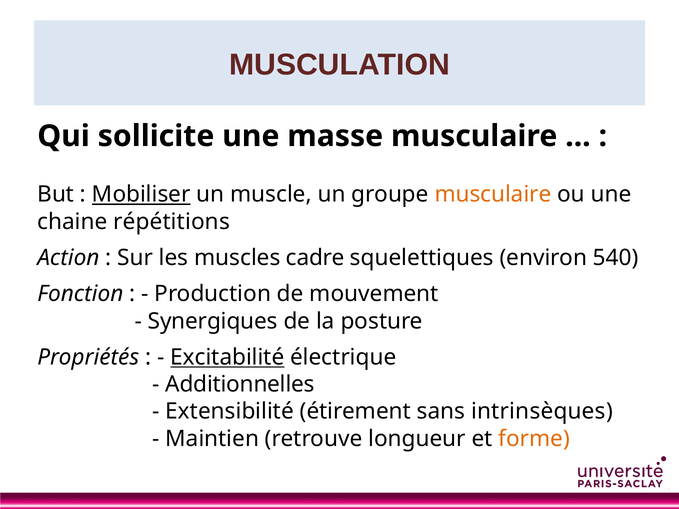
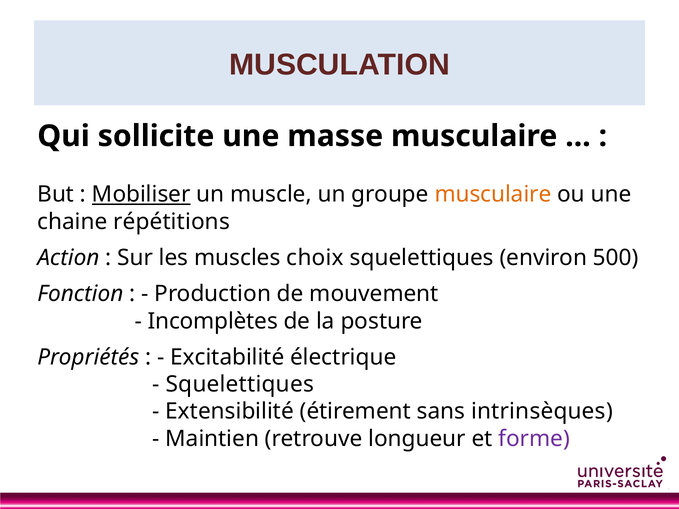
cadre: cadre -> choix (315, 258)
540: 540 -> 500 (616, 258)
Synergiques: Synergiques -> Incomplètes (213, 321)
Excitabilité underline: present -> none (227, 357)
Additionnelles: Additionnelles -> Squelettiques (240, 385)
forme colour: orange -> purple (534, 439)
